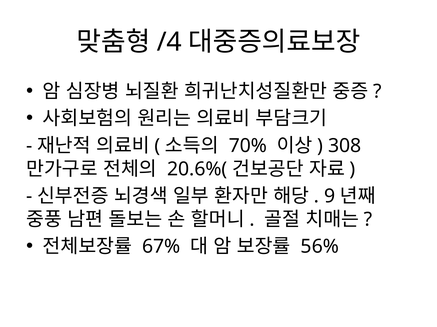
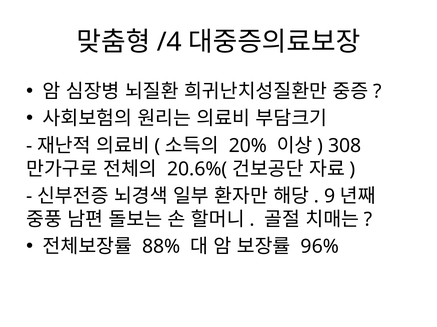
70%: 70% -> 20% (248, 146)
67%: 67% -> 88% (161, 247)
56%: 56% -> 96% (320, 247)
